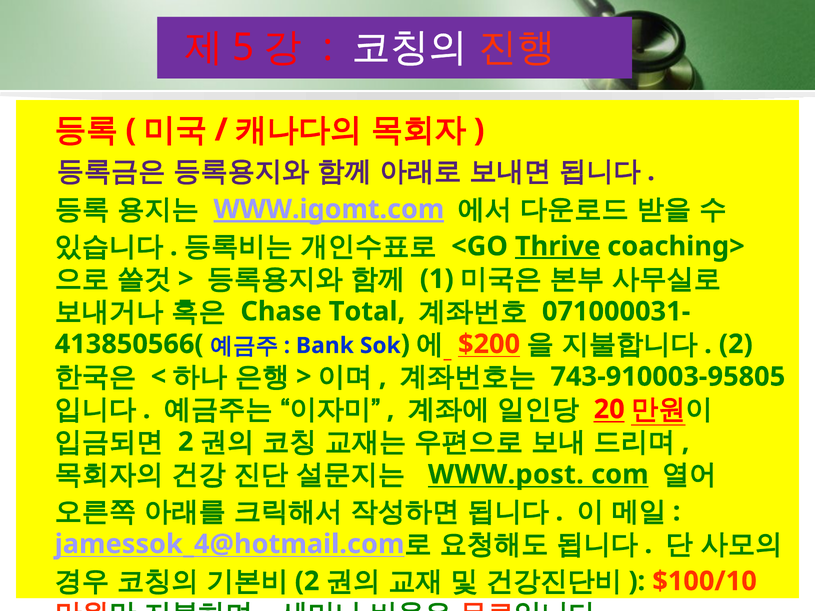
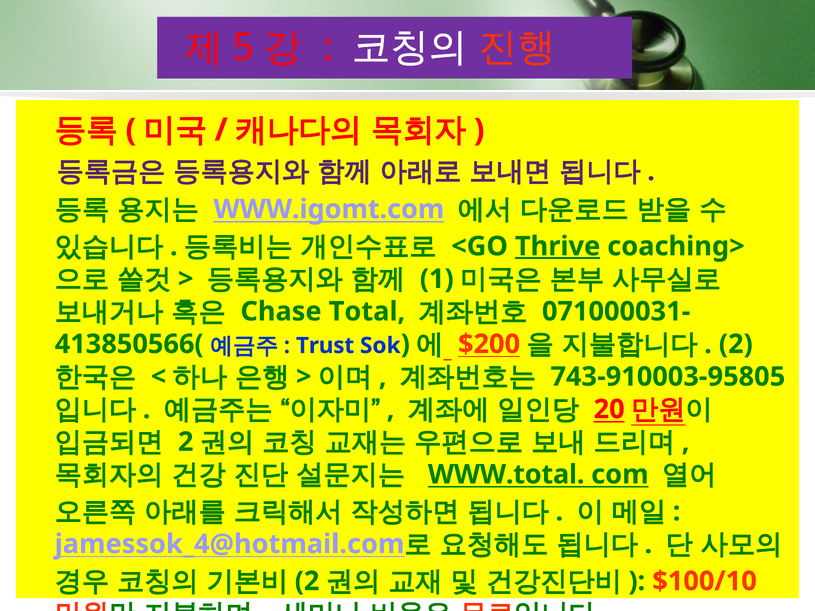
WWW.igomt.com underline: present -> none (329, 209)
Bank: Bank -> Trust (325, 346)
WWW.post: WWW.post -> WWW.total (506, 475)
